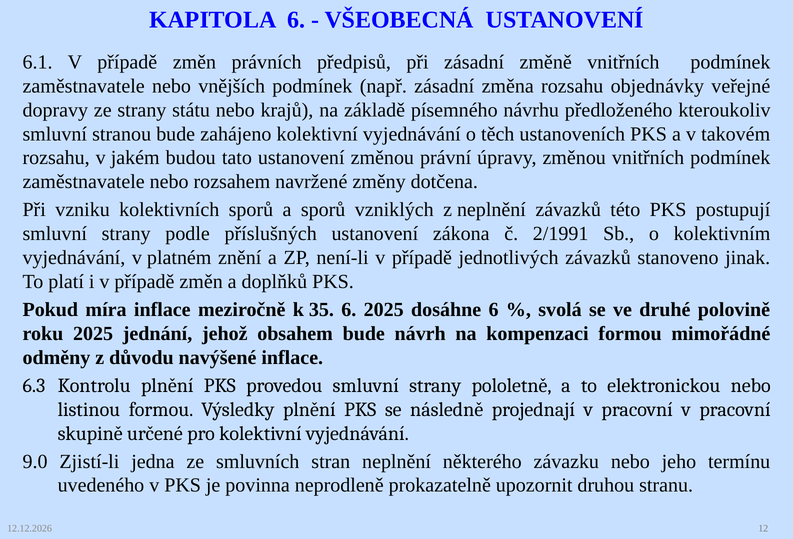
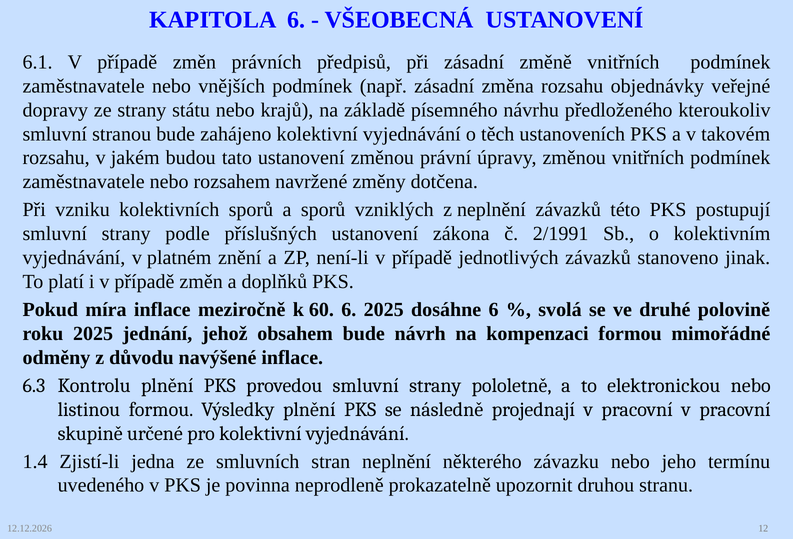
35: 35 -> 60 (321, 310)
9.0: 9.0 -> 1.4 (35, 462)
